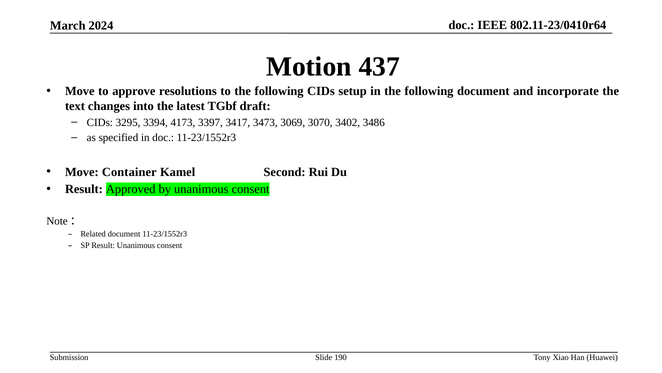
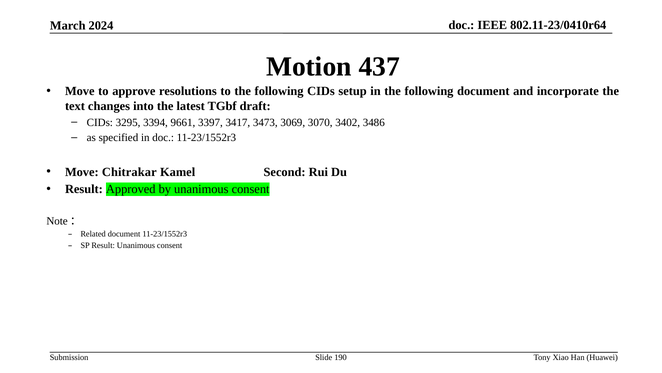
4173: 4173 -> 9661 (183, 122)
Container: Container -> Chitrakar (129, 172)
